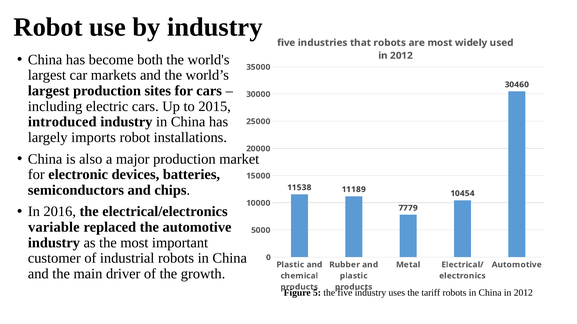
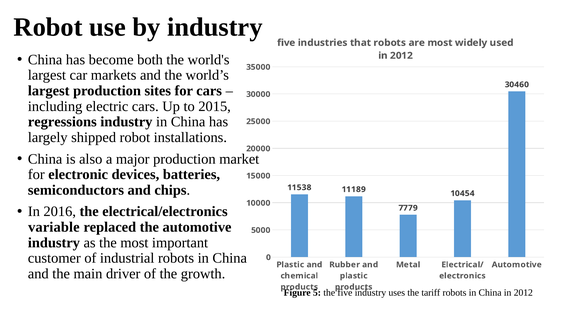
introduced: introduced -> regressions (62, 122)
imports: imports -> shipped (94, 138)
